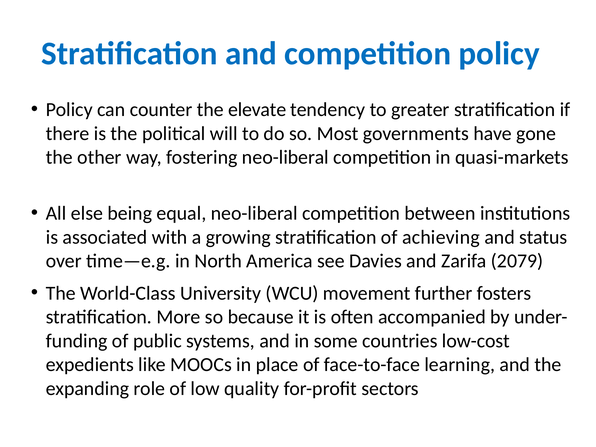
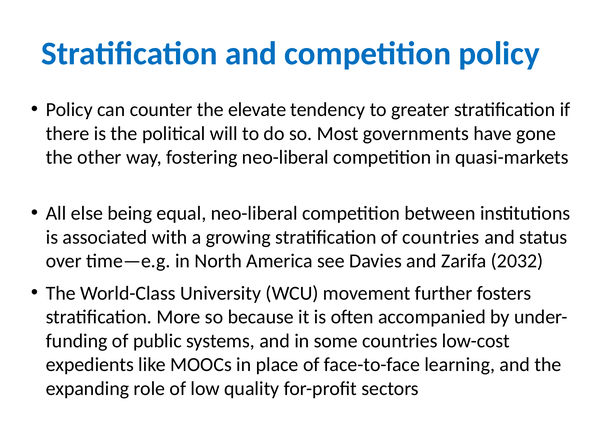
of achieving: achieving -> countries (441, 237)
2079: 2079 -> 2032 (517, 261)
